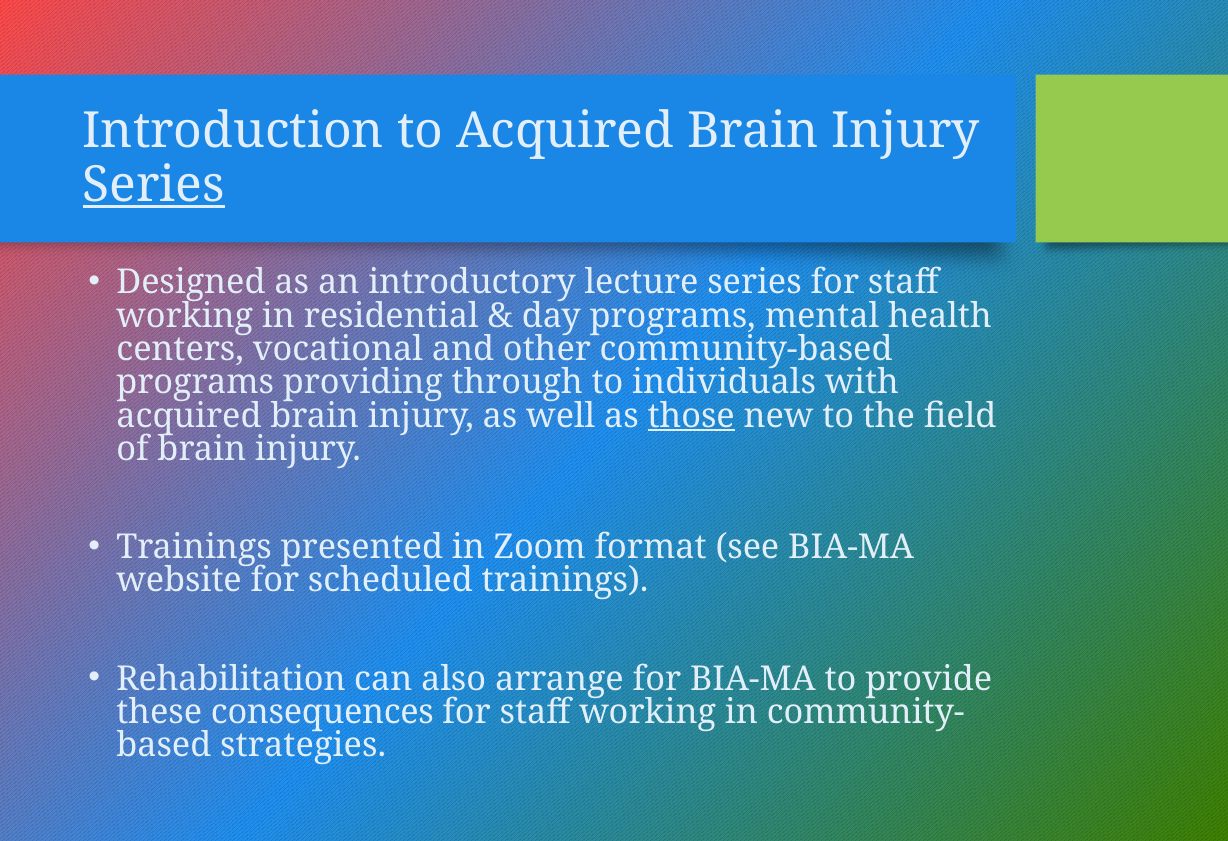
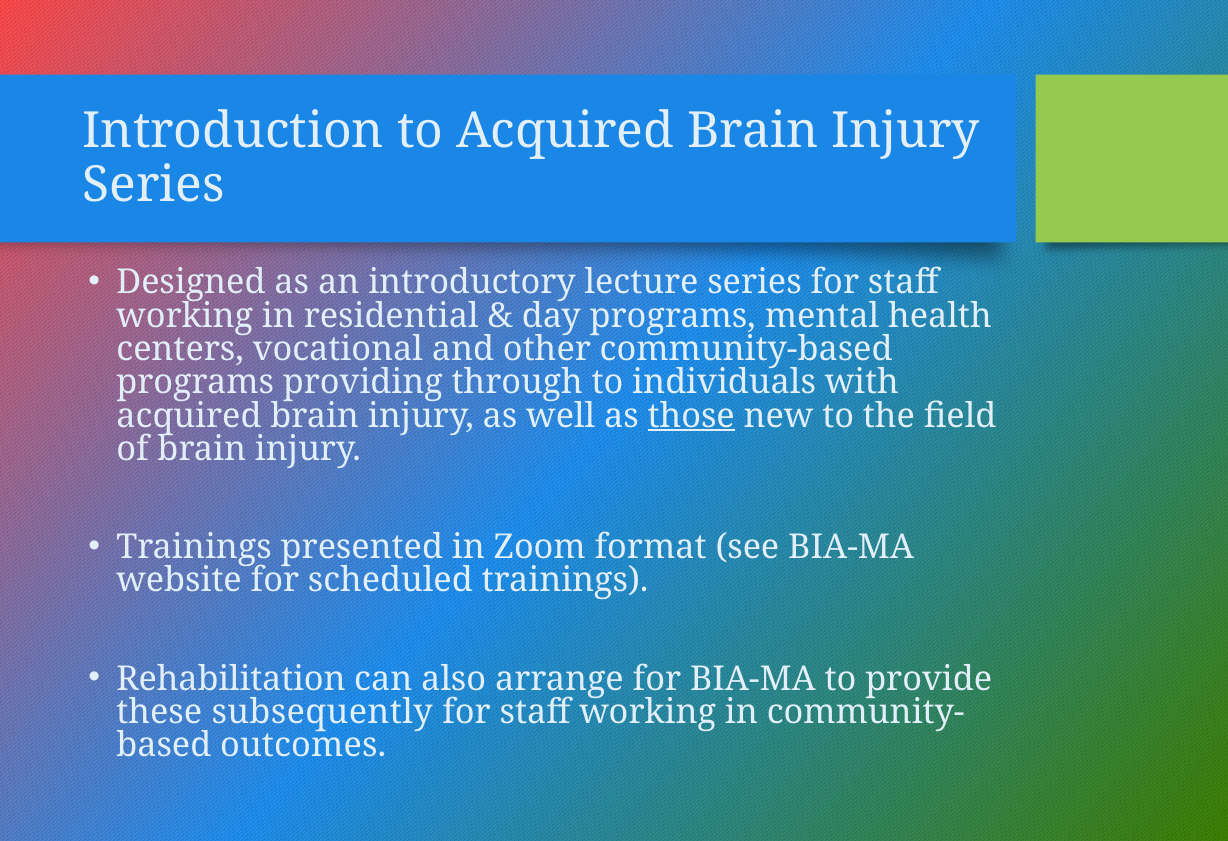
Series underline: present -> none (154, 185)
consequences: consequences -> subsequently (322, 712)
strategies: strategies -> outcomes (303, 745)
